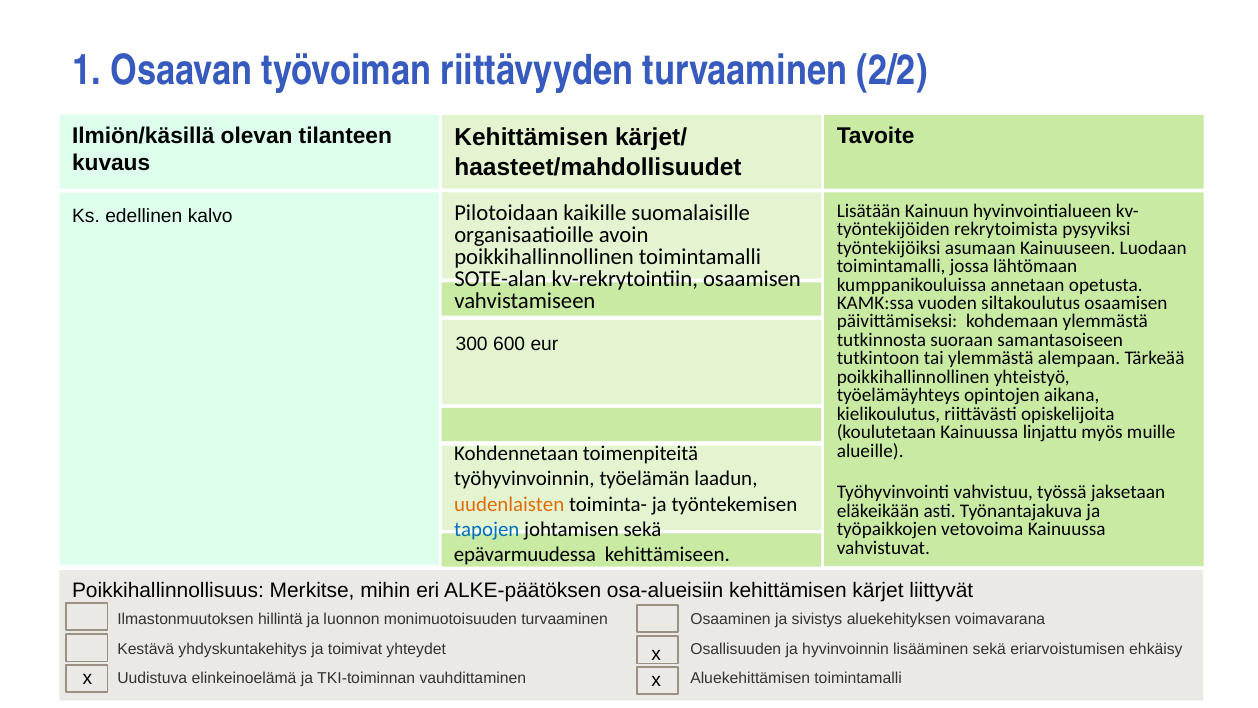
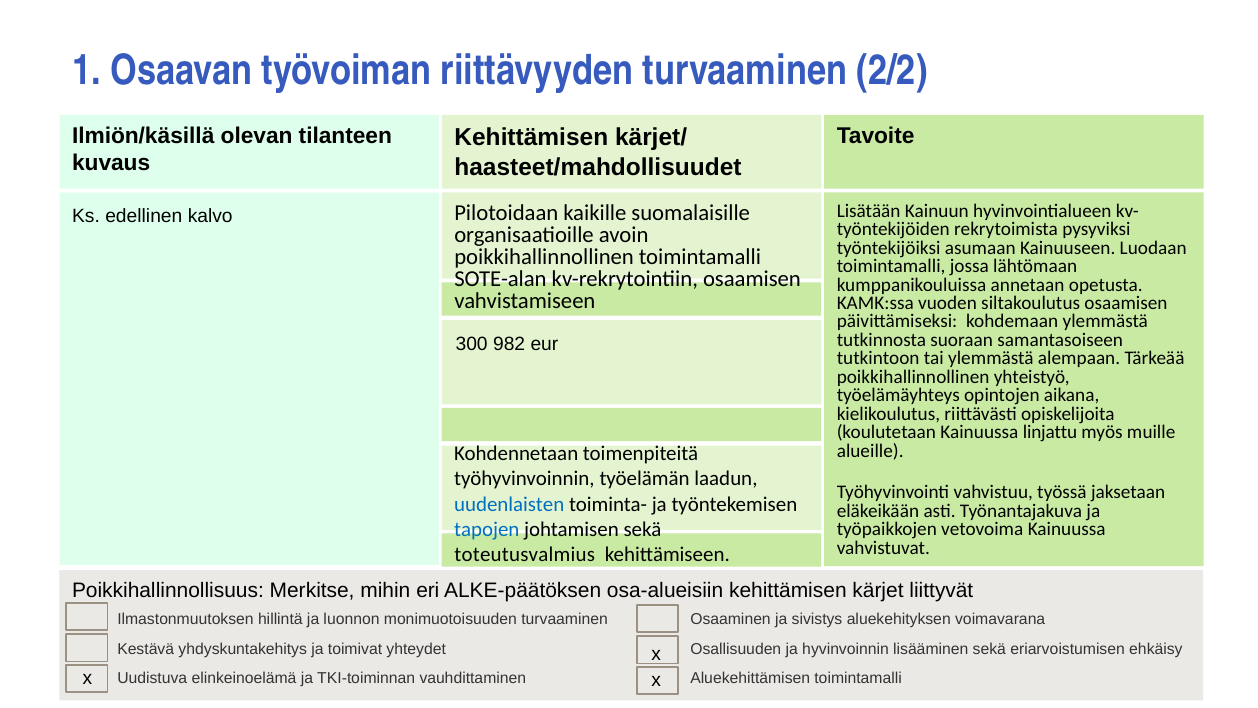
600: 600 -> 982 (509, 344)
uudenlaisten colour: orange -> blue (509, 504)
epävarmuudessa: epävarmuudessa -> toteutusvalmius (525, 554)
